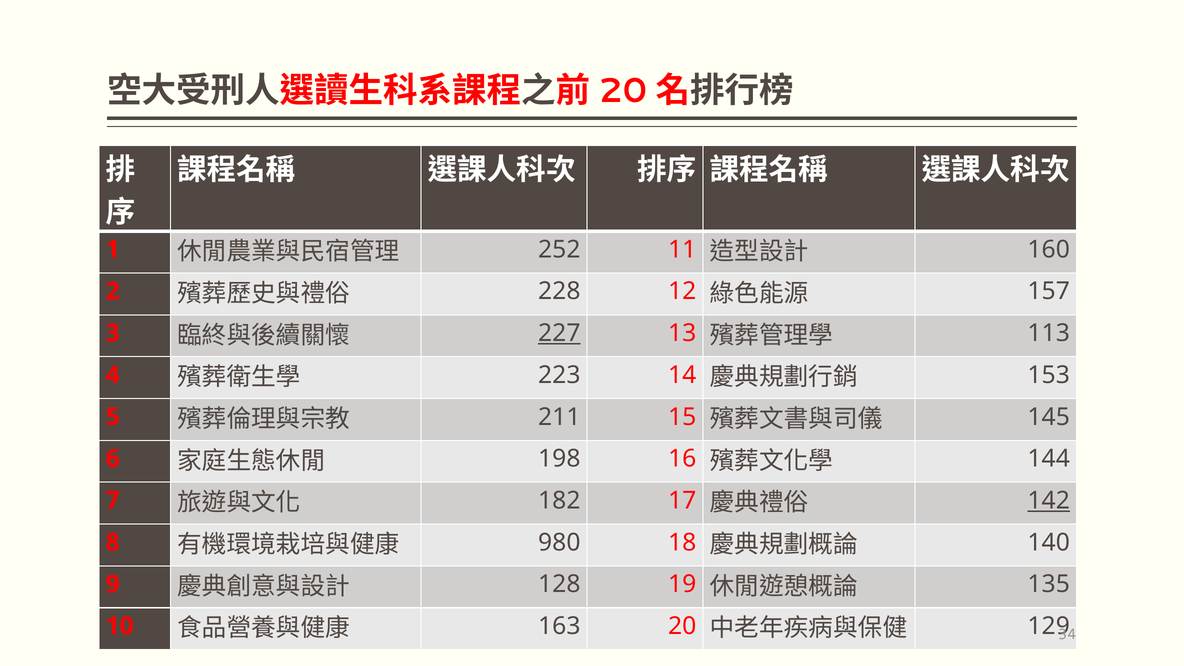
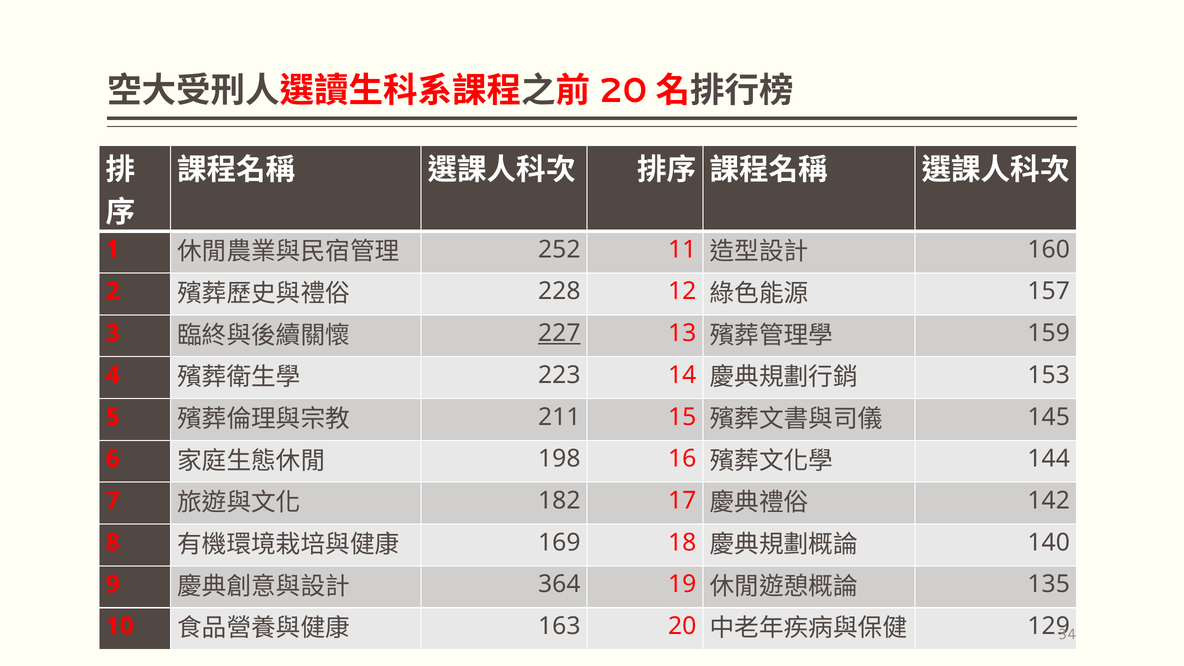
113: 113 -> 159 (1049, 333)
142 underline: present -> none (1049, 501)
980: 980 -> 169 (559, 542)
128: 128 -> 364 (559, 584)
